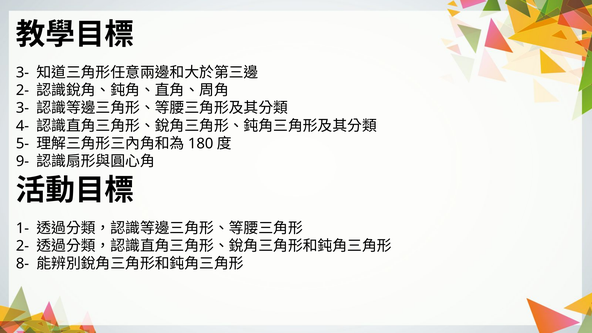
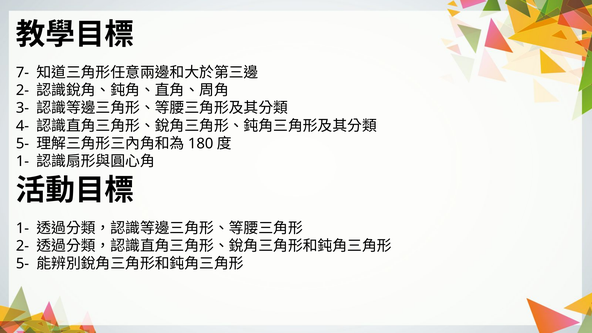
3-: 3- -> 7- (22, 73)
9-: 9- -> 1- (22, 161)
8-: 8- -> 5- (22, 264)
